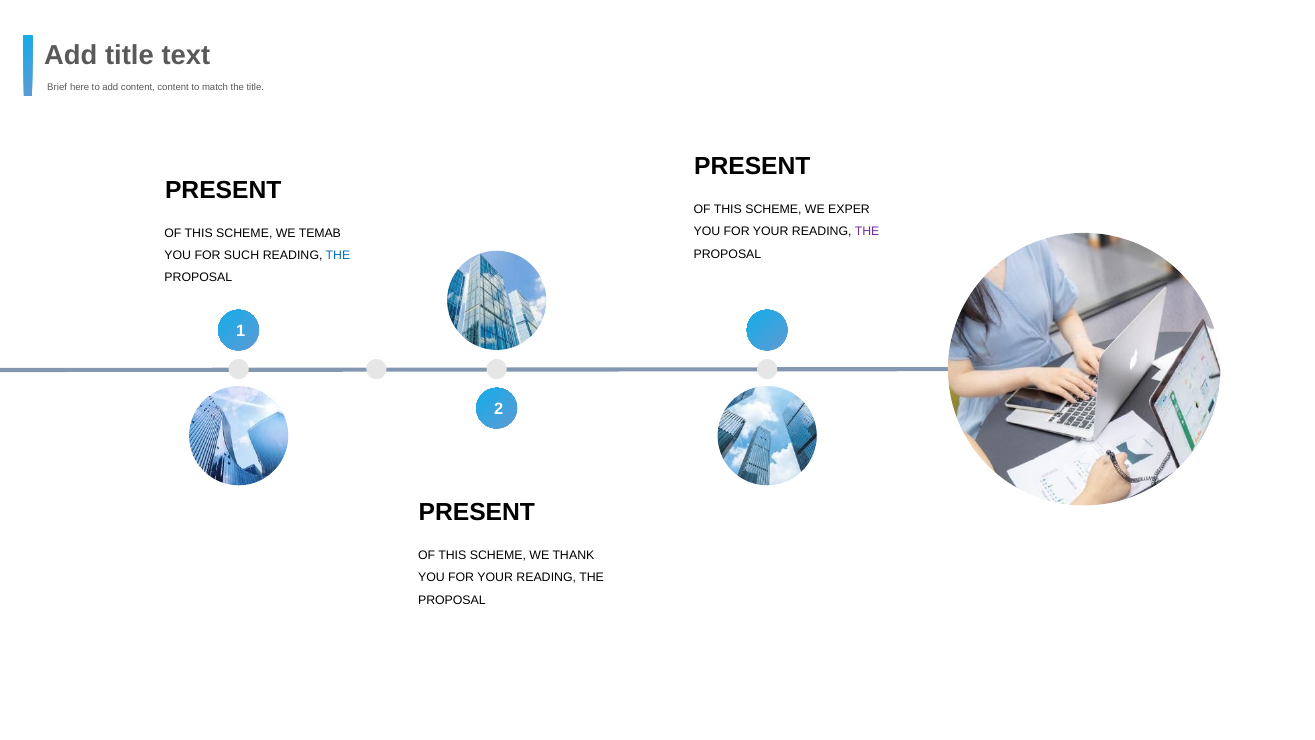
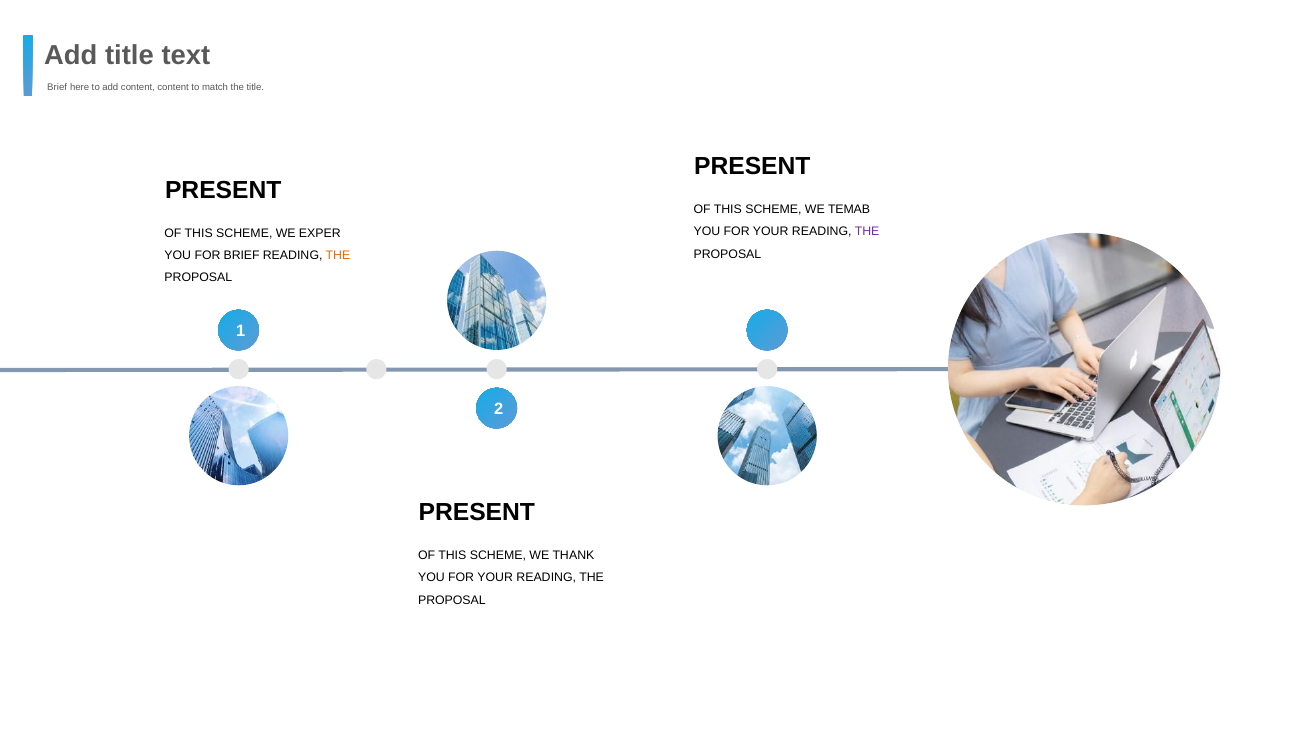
EXPER: EXPER -> TEMAB (849, 209)
TEMAB: TEMAB -> EXPER (320, 233)
FOR SUCH: SUCH -> BRIEF (242, 255)
THE colour: blue -> orange (338, 255)
